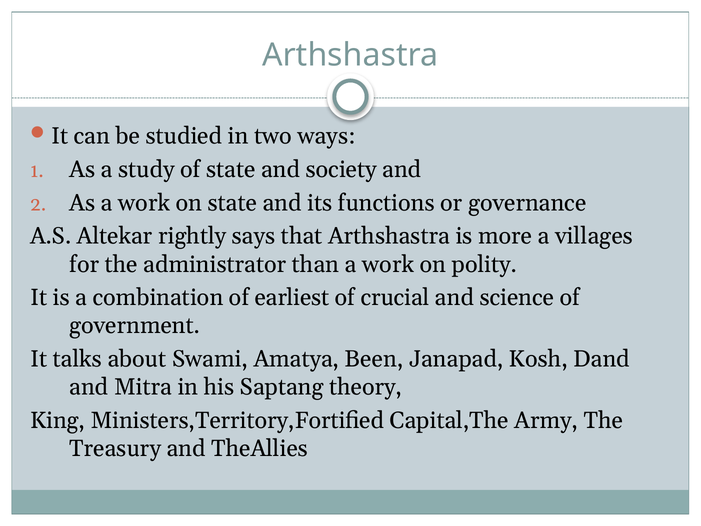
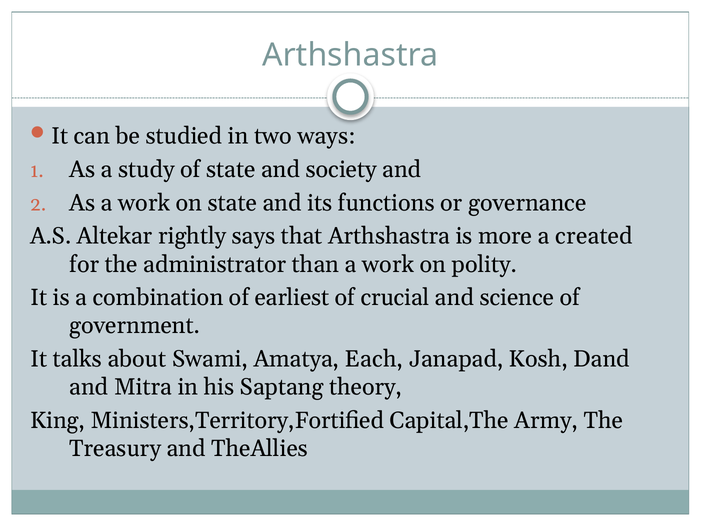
villages: villages -> created (594, 236)
Been: Been -> Each (374, 359)
